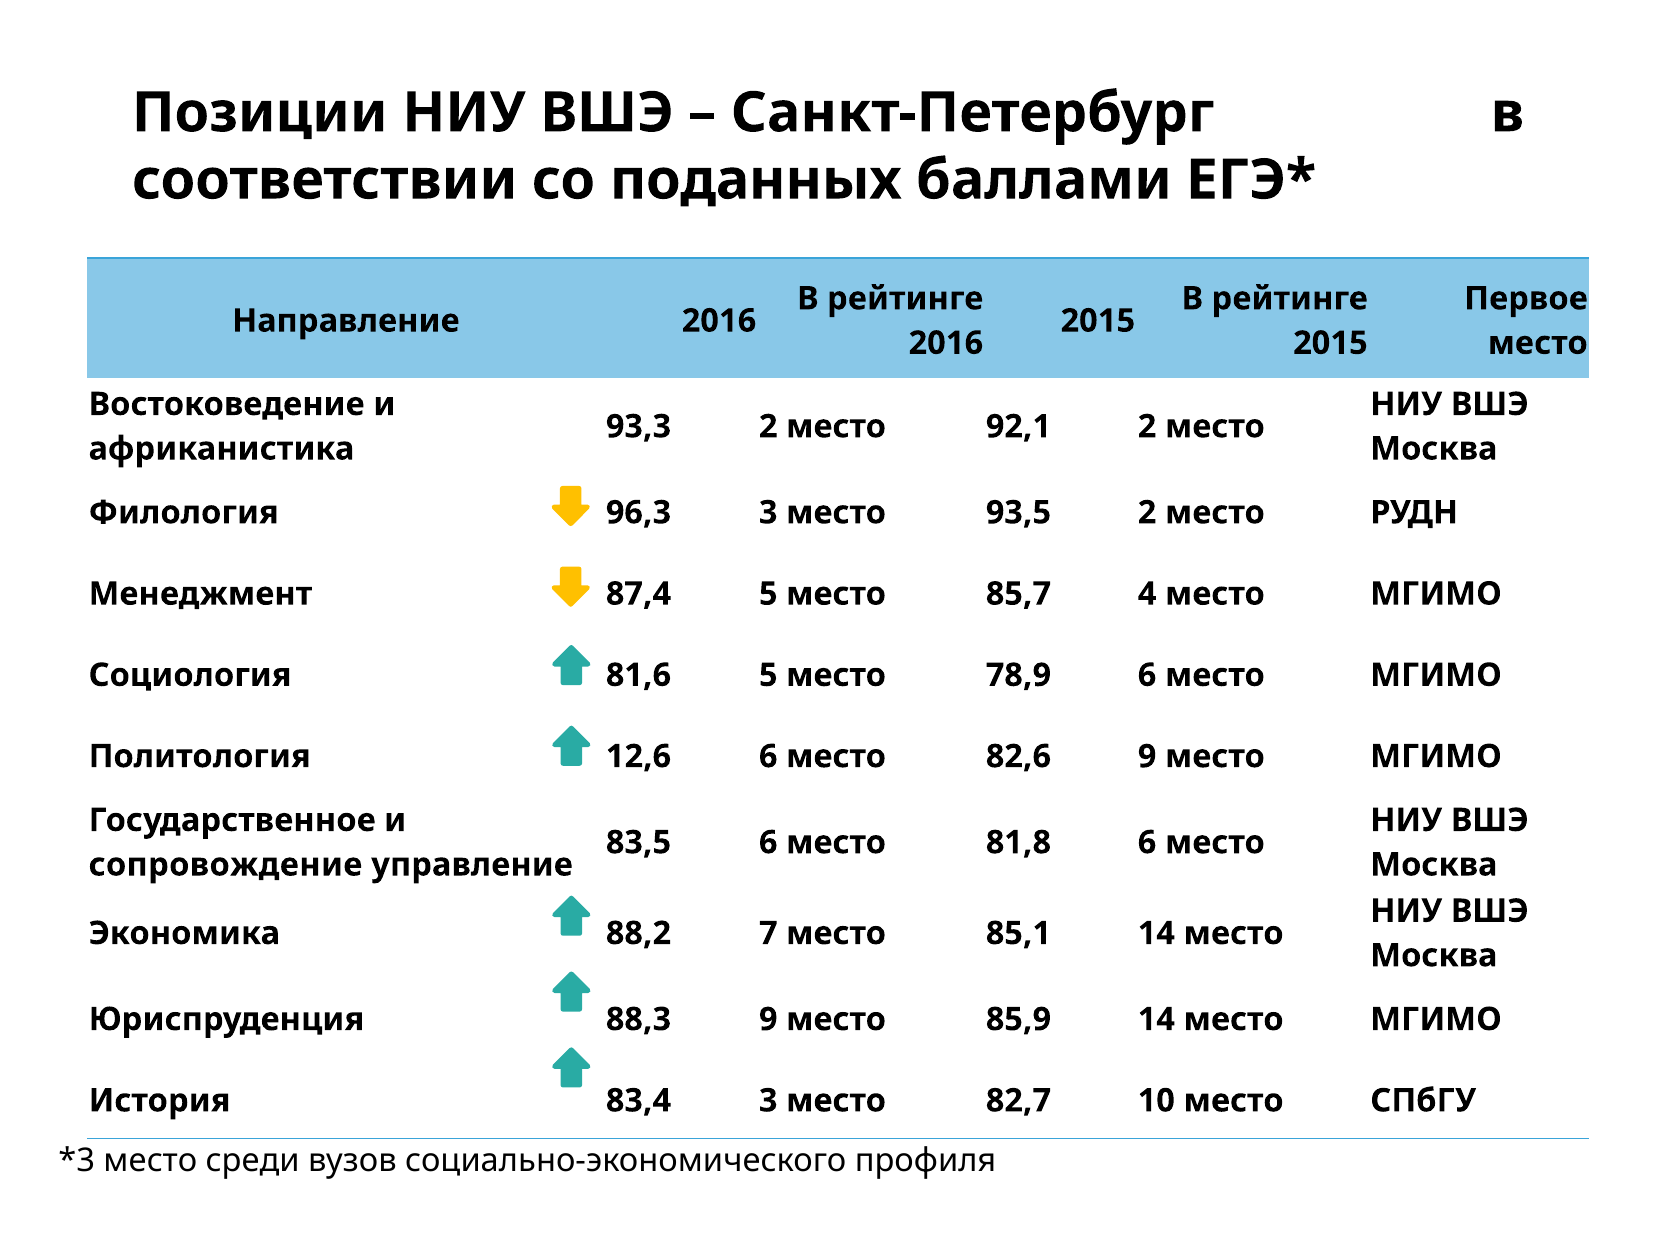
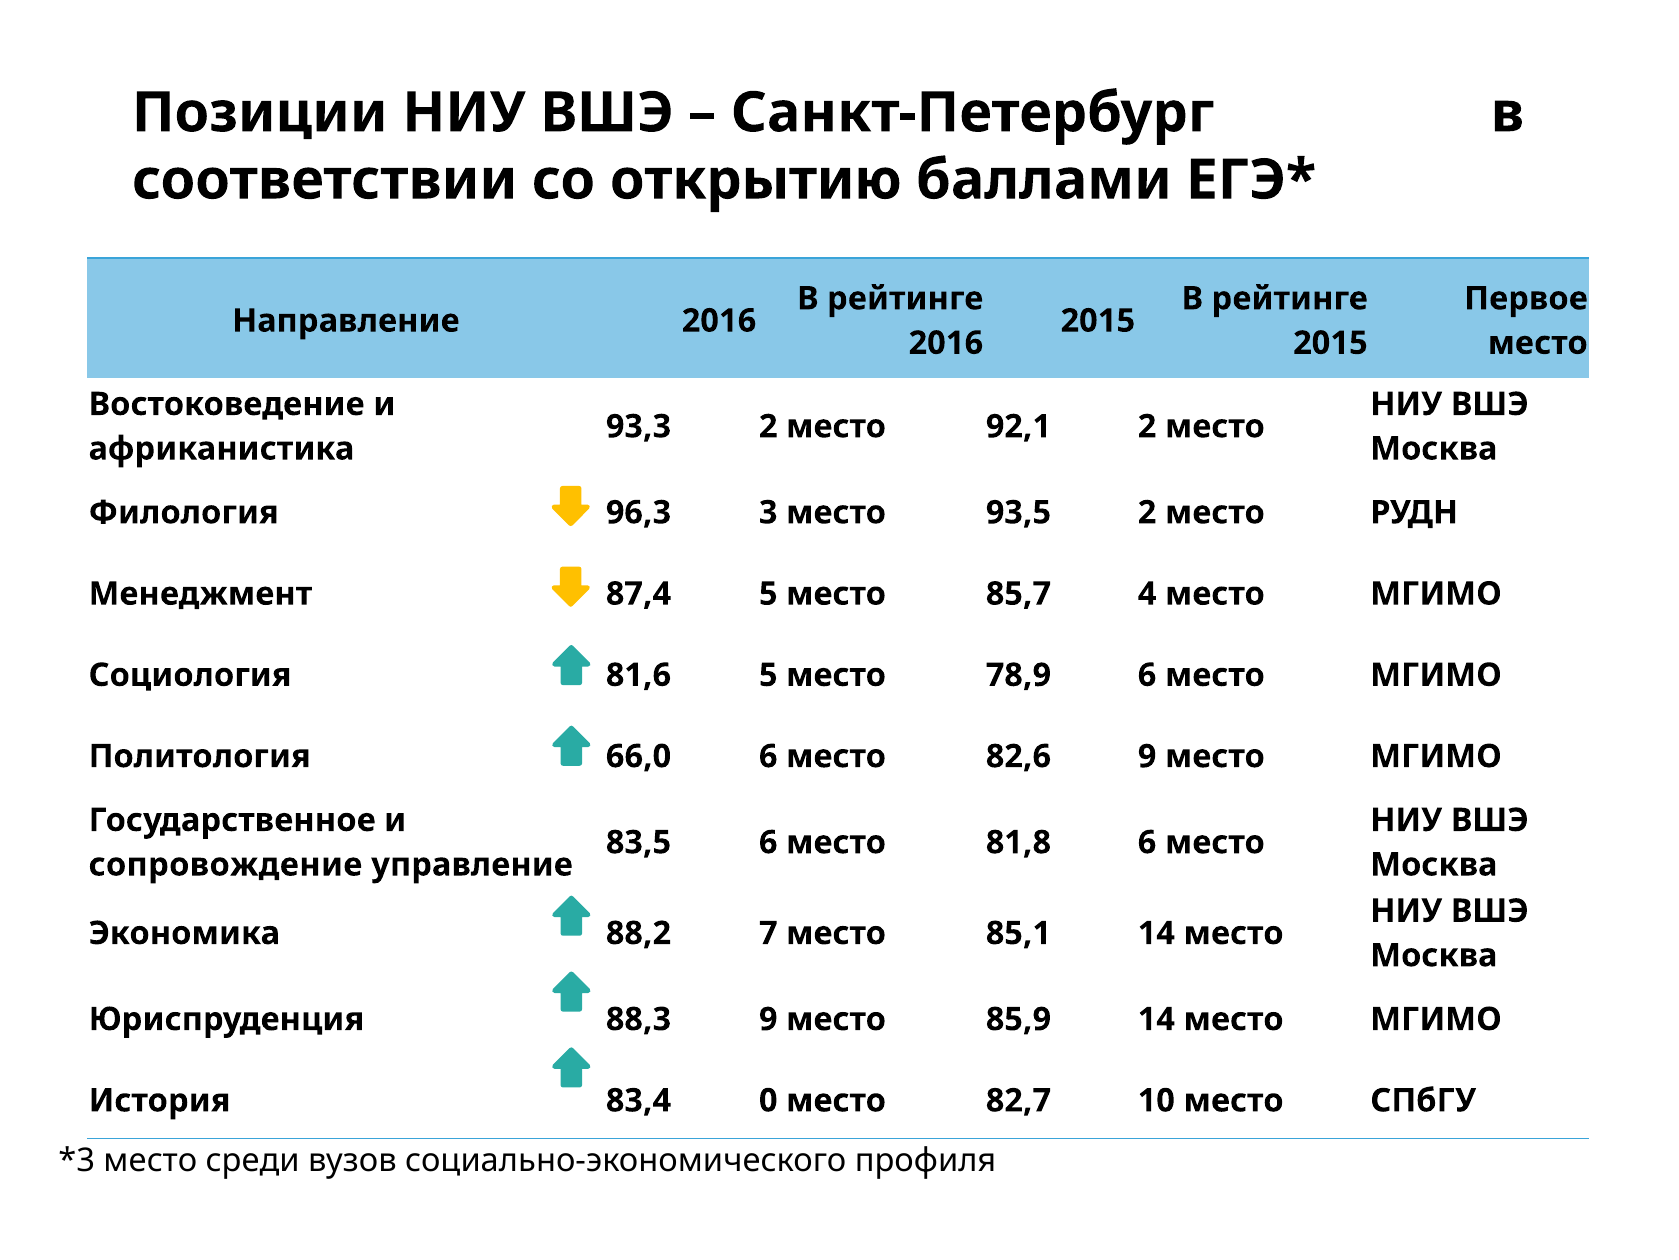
поданных: поданных -> открытию (756, 180)
12,6: 12,6 -> 66,0 (639, 756)
83,4 3: 3 -> 0 (768, 1100)
